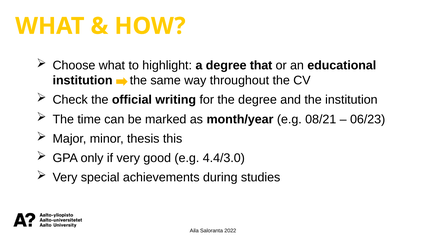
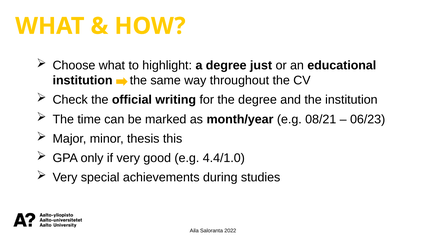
that: that -> just (261, 65)
4.4/3.0: 4.4/3.0 -> 4.4/1.0 (224, 158)
